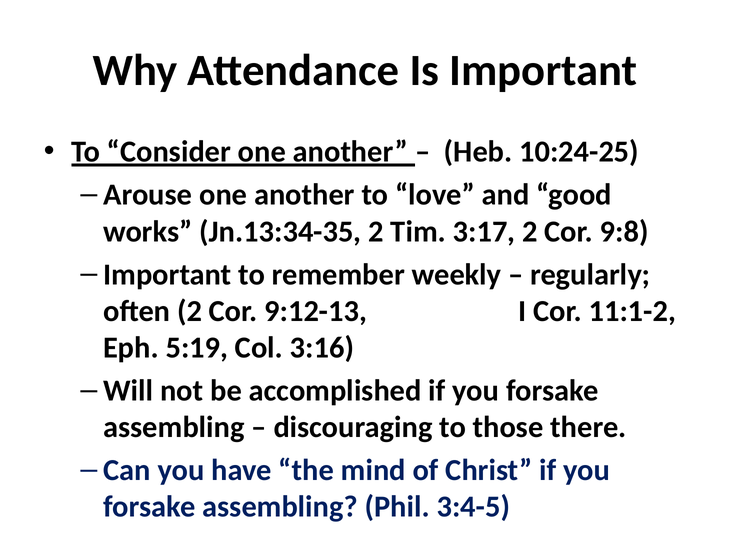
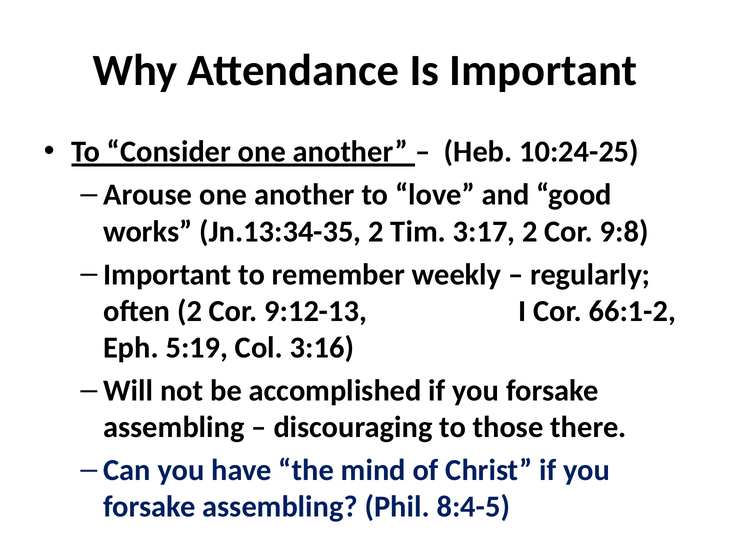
11:1-2: 11:1-2 -> 66:1-2 (632, 311)
3:4-5: 3:4-5 -> 8:4-5 (473, 507)
